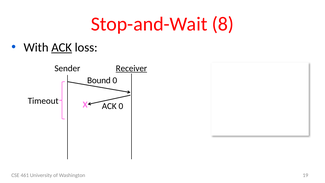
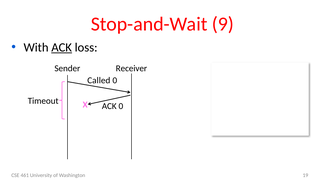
8: 8 -> 9 (223, 24)
Receiver underline: present -> none (131, 68)
Bound: Bound -> Called (99, 80)
